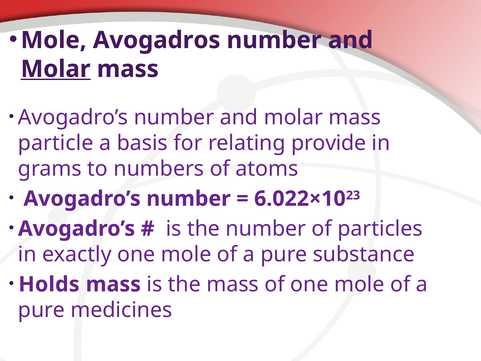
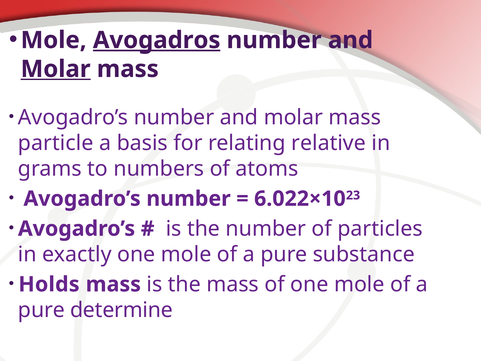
Avogadros underline: none -> present (157, 40)
provide: provide -> relative (329, 143)
medicines: medicines -> determine (121, 310)
